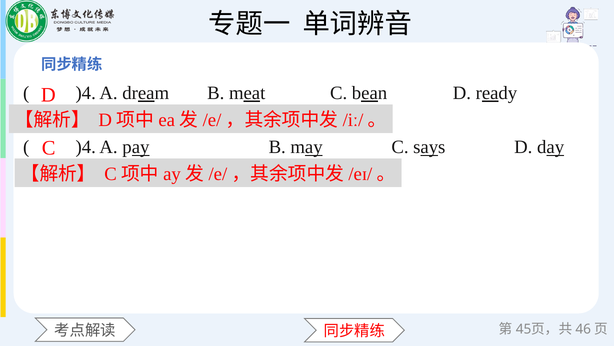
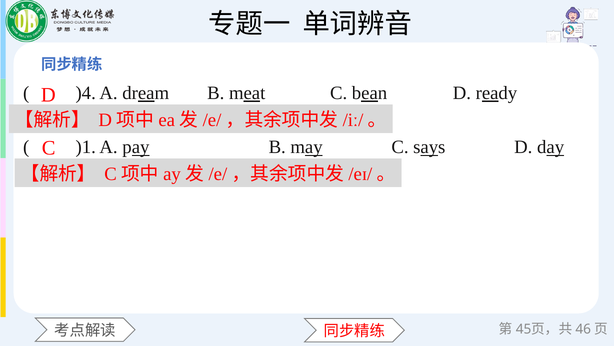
)4: )4 -> )1 (86, 147)
